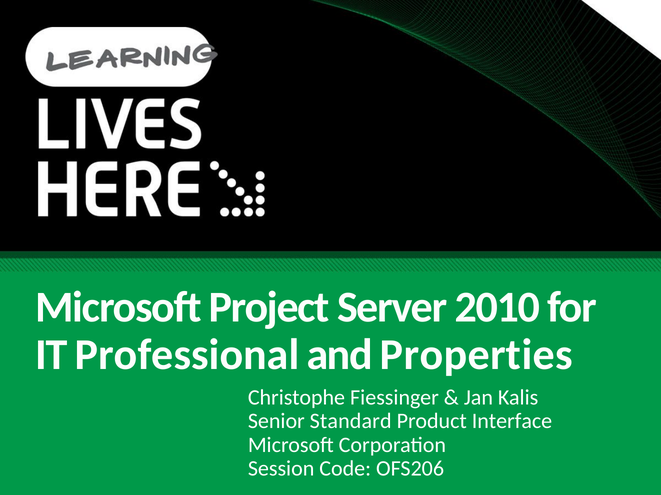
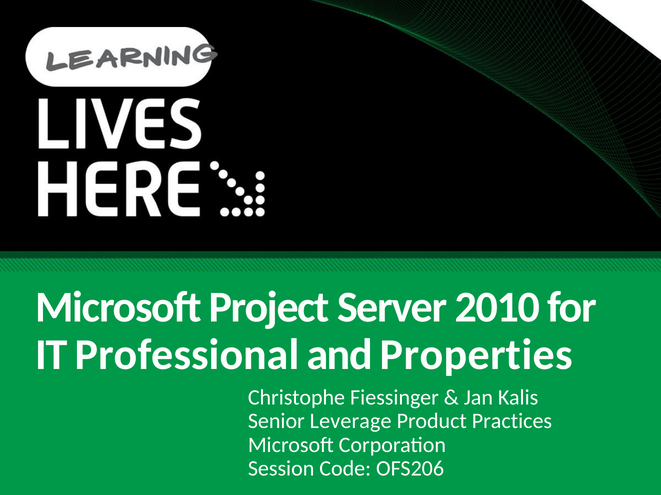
Standard: Standard -> Leverage (351, 422)
Interface: Interface -> Practices (512, 422)
